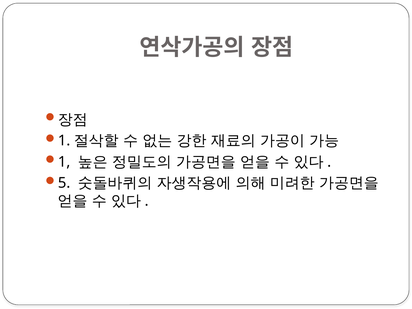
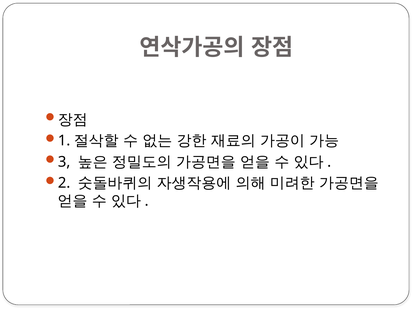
1: 1 -> 3 (64, 162)
5: 5 -> 2 (64, 183)
